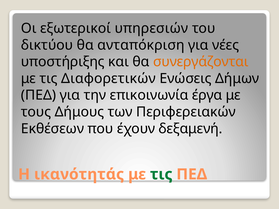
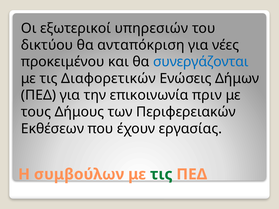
υποστήριξης: υποστήριξης -> προκειμένου (63, 62)
συνεργάζονται colour: orange -> blue (201, 62)
έργα: έργα -> πριν (207, 95)
δεξαμενή: δεξαμενή -> εργασίας (190, 129)
ικανότητάς: ικανότητάς -> συμβούλων (79, 175)
